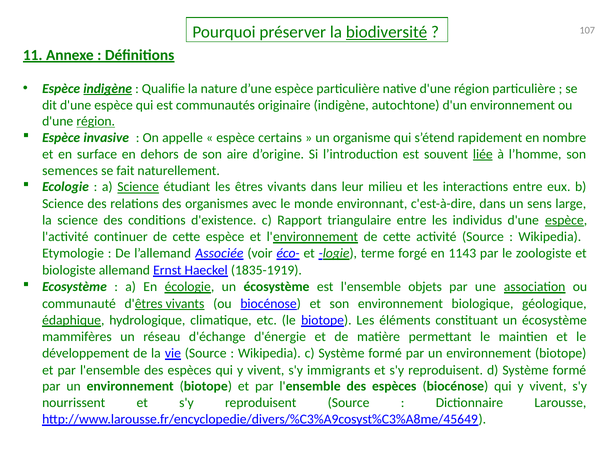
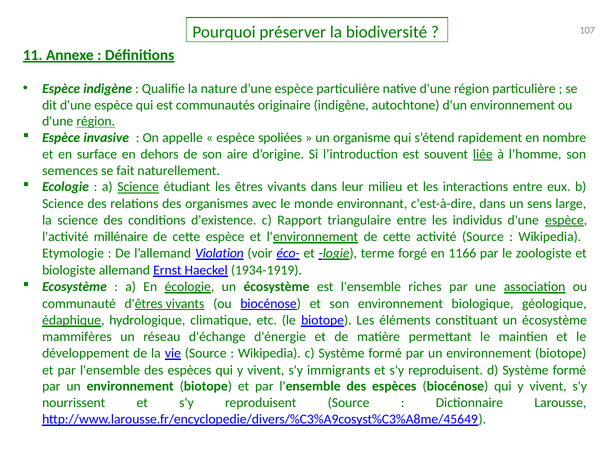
biodiversité underline: present -> none (387, 32)
indigène underline: present -> none (108, 89)
certains: certains -> spoliées (280, 138)
continuer: continuer -> millénaire (121, 237)
Associée: Associée -> Violation (219, 254)
1143: 1143 -> 1166 (462, 254)
1835-1919: 1835-1919 -> 1934-1919 (266, 270)
objets: objets -> riches (425, 287)
